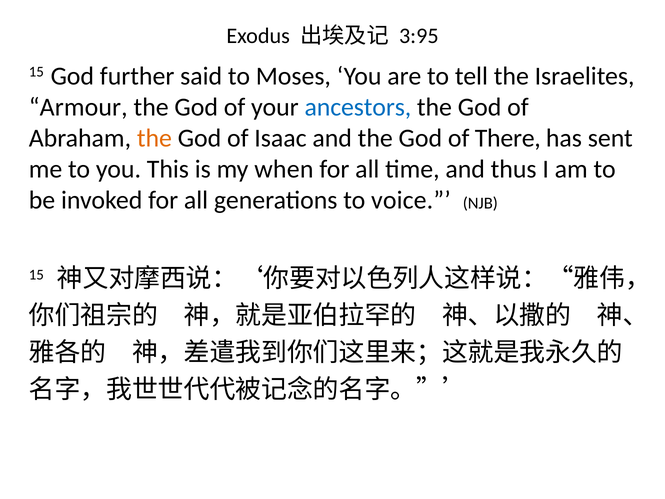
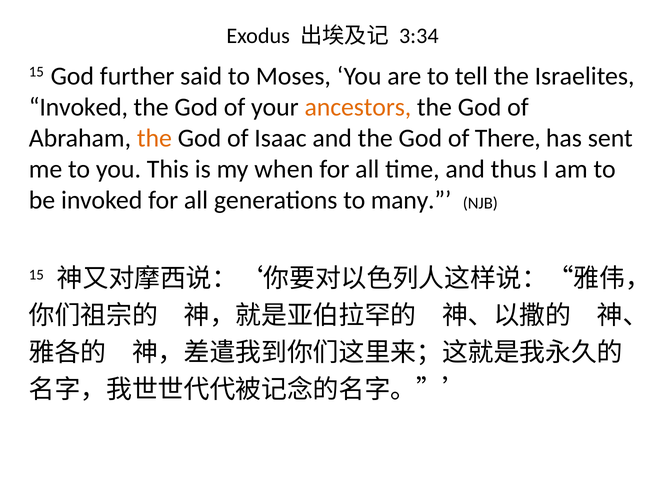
3:95: 3:95 -> 3:34 (419, 36)
Armour: Armour -> Invoked (78, 107)
ancestors colour: blue -> orange (358, 107)
voice: voice -> many (411, 200)
